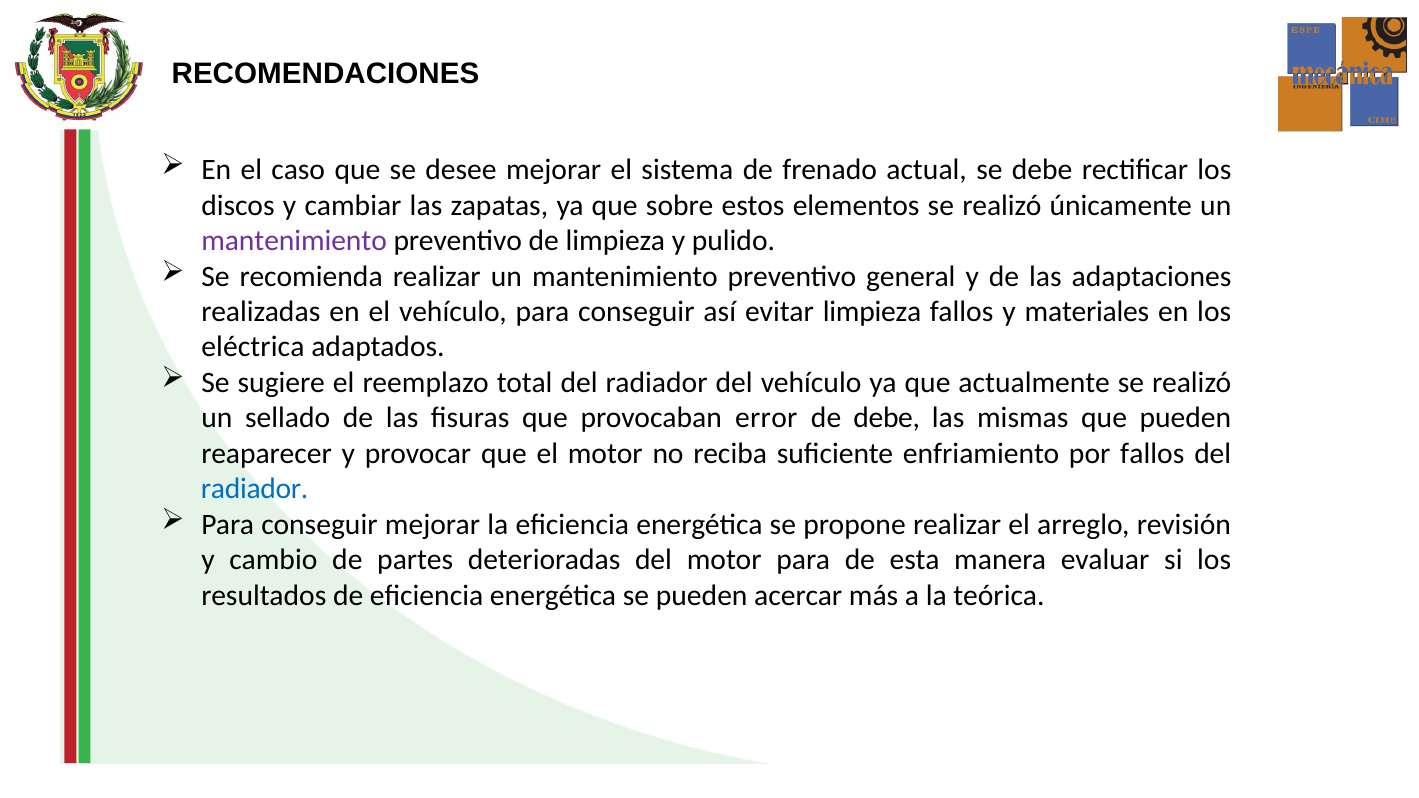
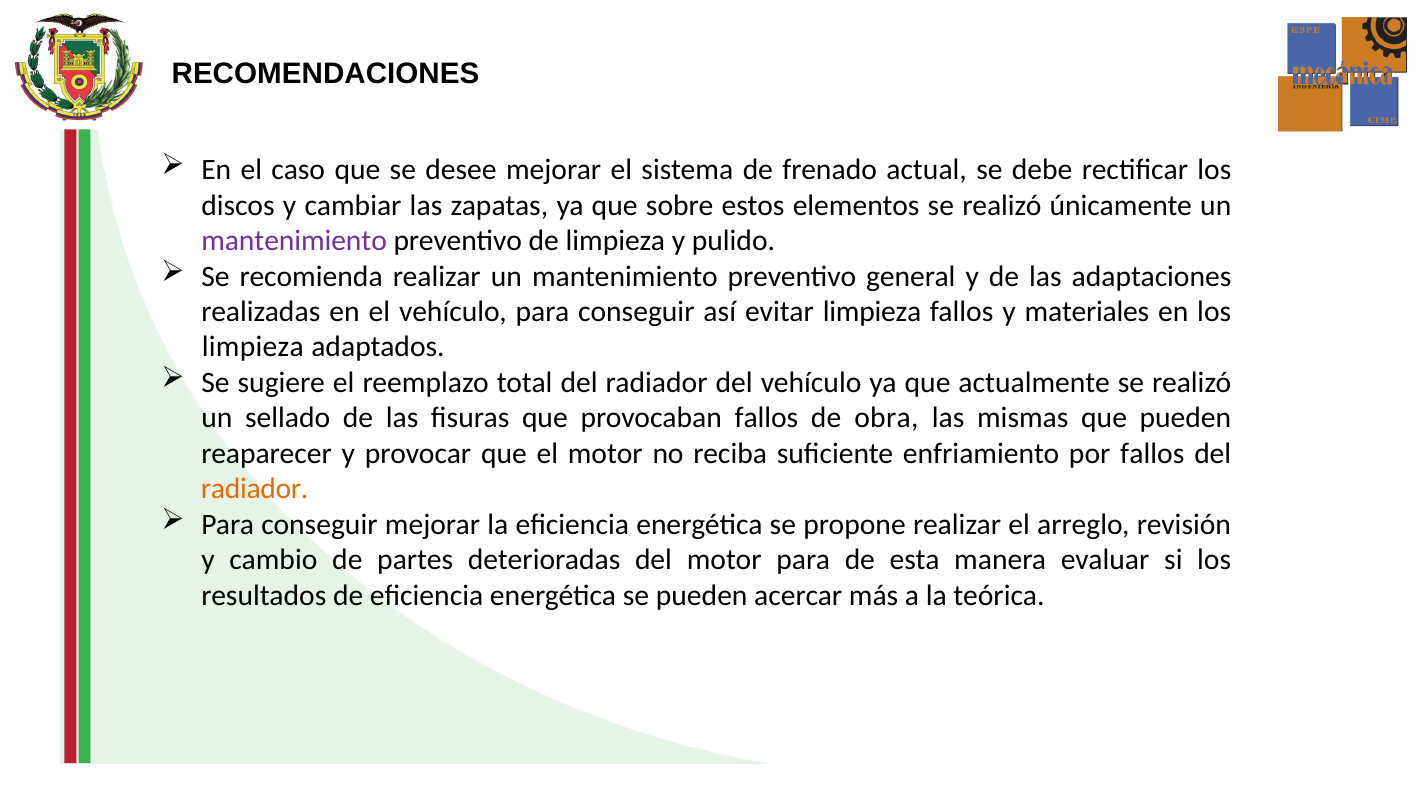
eléctrica: eléctrica -> limpieza (253, 347)
provocaban error: error -> fallos (766, 418)
de debe: debe -> obra (886, 418)
radiador colour: blue -> orange (255, 489)
